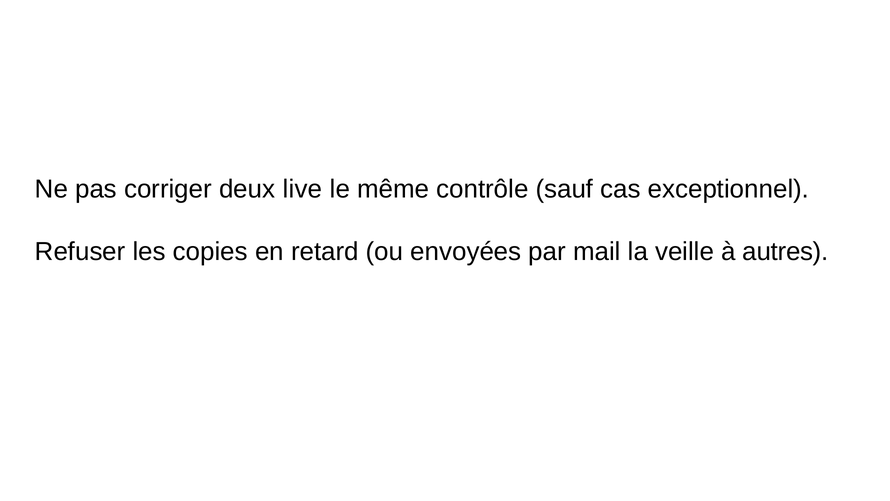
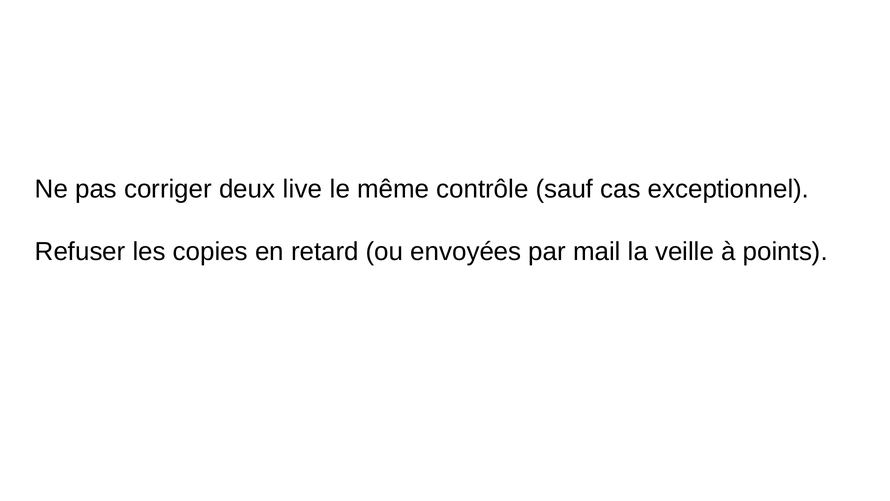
autres: autres -> points (785, 251)
